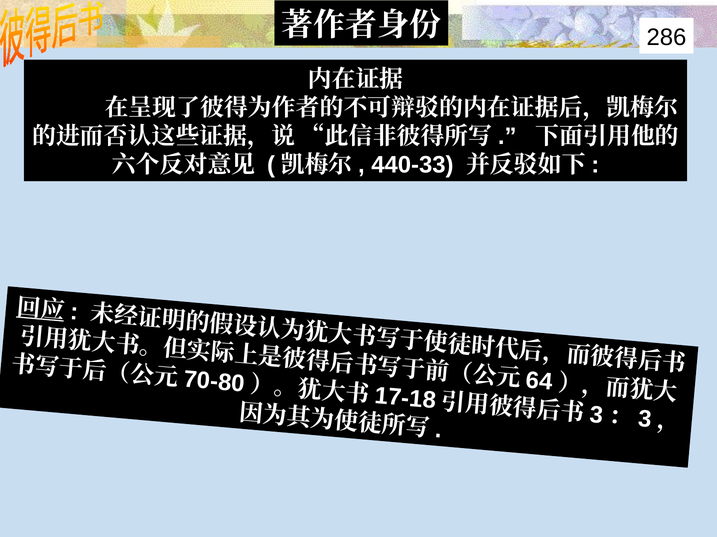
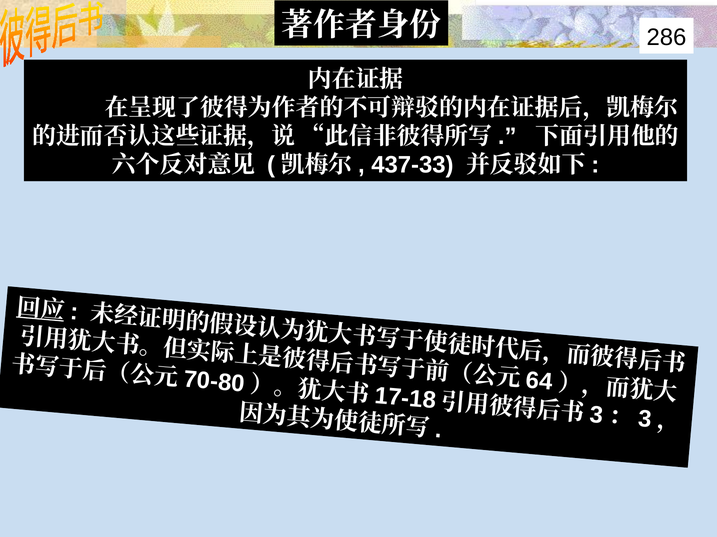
440-33: 440-33 -> 437-33 (412, 165)
